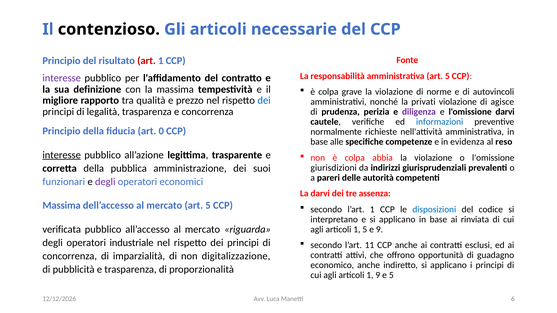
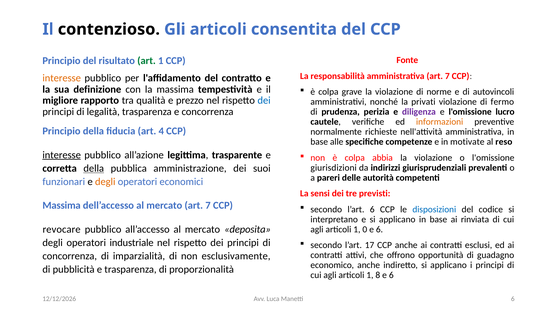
necessarie: necessarie -> consentita (294, 29)
art colour: red -> green (147, 61)
amministrativa art 5: 5 -> 7 (447, 76)
interesse colour: purple -> orange (62, 78)
agisce: agisce -> fermo (502, 102)
l'omissione darvi: darvi -> lucro (505, 112)
informazioni colour: blue -> orange (440, 122)
0: 0 -> 4 (161, 131)
evidenza: evidenza -> motivate (467, 142)
della underline: none -> present (94, 169)
degli colour: purple -> orange (105, 182)
La darvi: darvi -> sensi (320, 194)
assenza: assenza -> previsti (375, 194)
mercato art 5: 5 -> 7 (208, 206)
l’art 1: 1 -> 6 (372, 210)
verificata: verificata -> revocare (62, 230)
riguarda: riguarda -> deposita (248, 230)
1 5: 5 -> 0 (365, 230)
9: 9 -> 6 (379, 230)
11: 11 -> 17 (370, 245)
digitalizzazione: digitalizzazione -> esclusivamente (236, 256)
1 9: 9 -> 8 (378, 275)
5: 5 -> 6 (391, 275)
